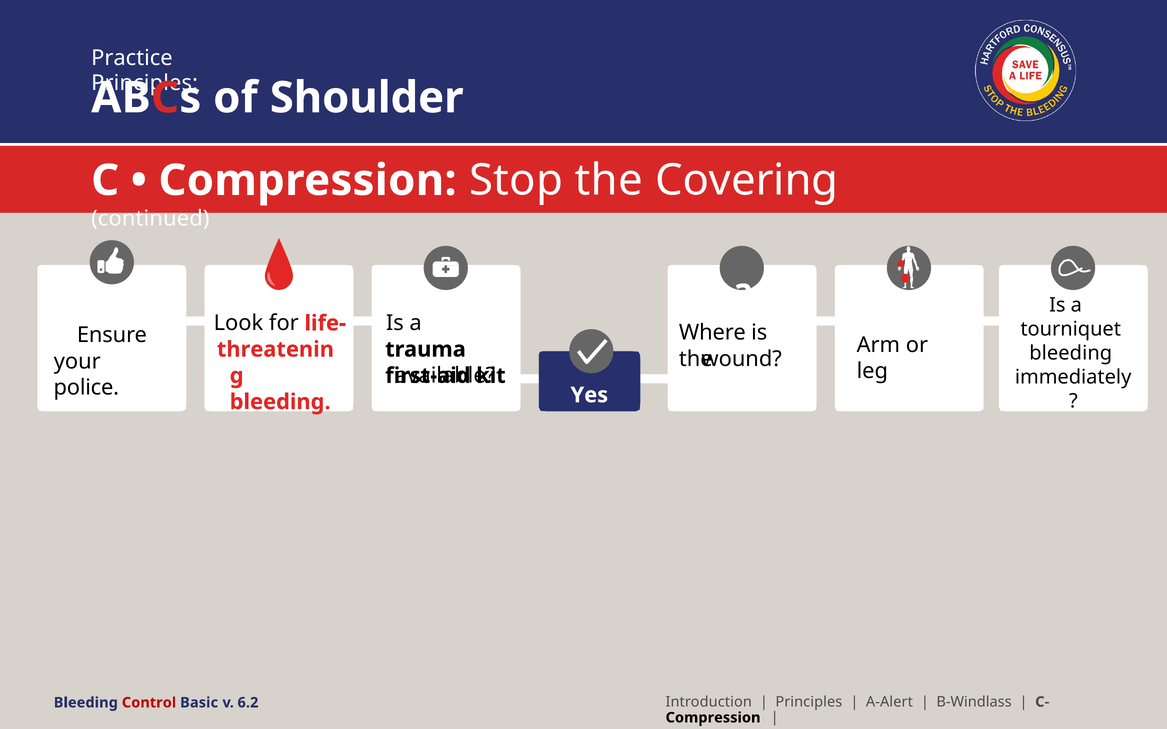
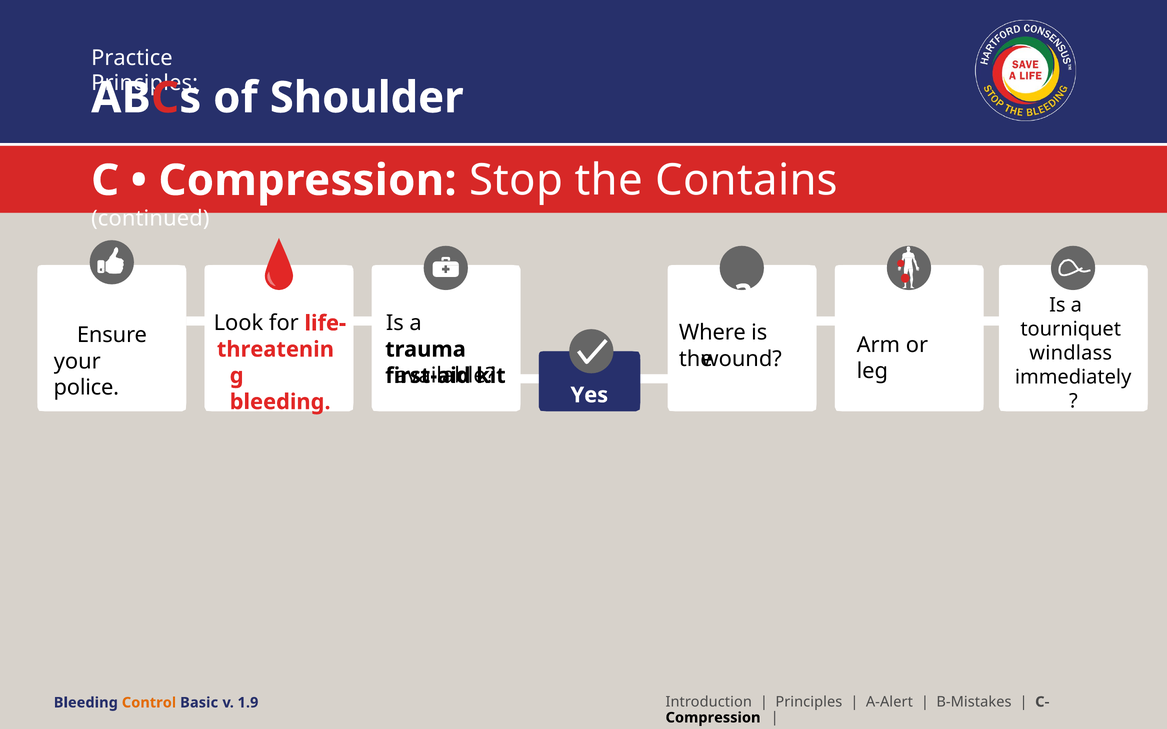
Covering: Covering -> Contains (747, 181)
bleeding: bleeding -> windlass (1071, 353)
B-Windlass: B-Windlass -> B-Mistakes (974, 702)
Control colour: red -> orange (149, 703)
6.2: 6.2 -> 1.9 (248, 703)
